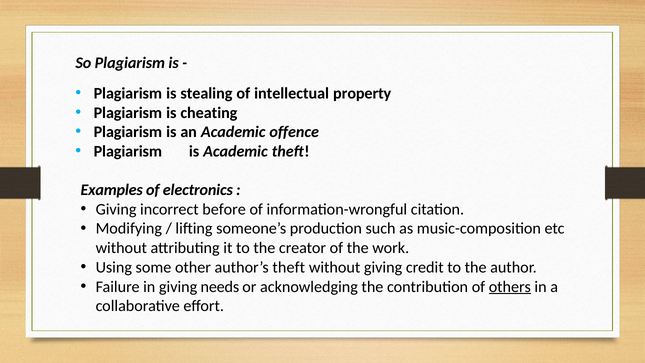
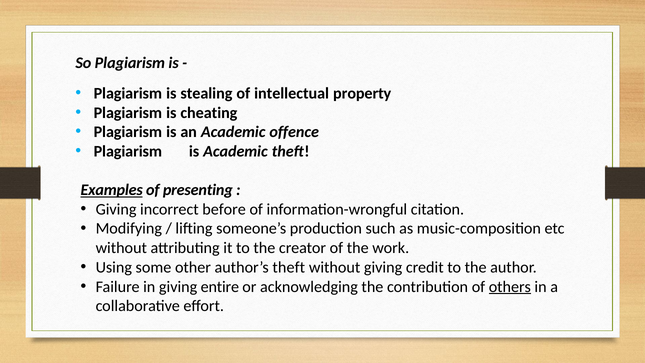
Examples underline: none -> present (112, 190)
electronics: electronics -> presenting (198, 190)
needs: needs -> entire (220, 287)
